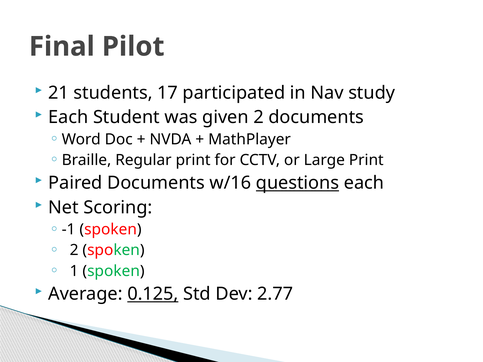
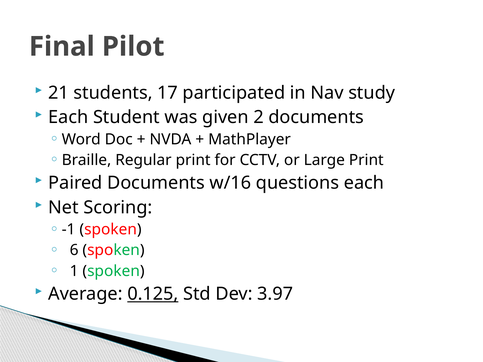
questions underline: present -> none (298, 183)
2: 2 -> 6 (74, 250)
2.77: 2.77 -> 3.97 (275, 294)
